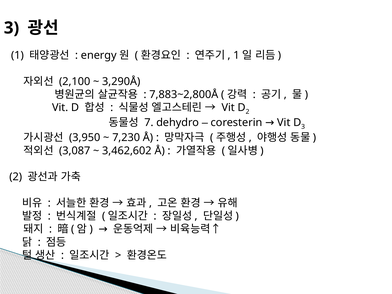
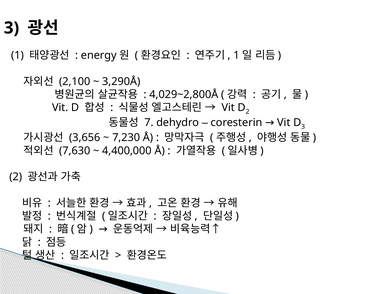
7,883~2,800Å: 7,883~2,800Å -> 4,029~2,800Å (184, 95)
3,950: 3,950 -> 3,656 (85, 138)
3,087: 3,087 -> 7,630 (75, 151)
3,462,602: 3,462,602 -> 4,400,000 (127, 151)
